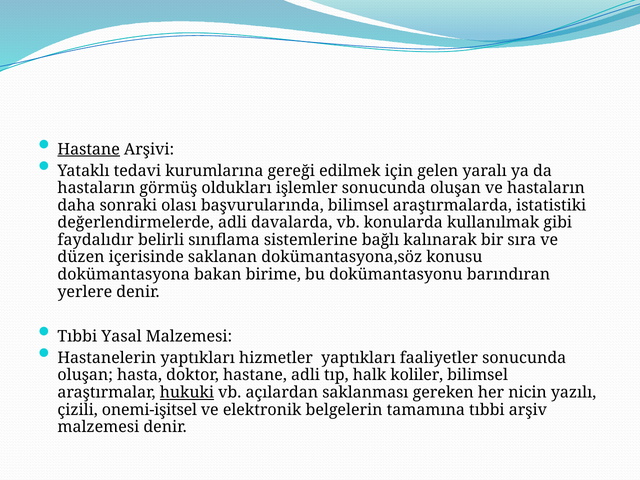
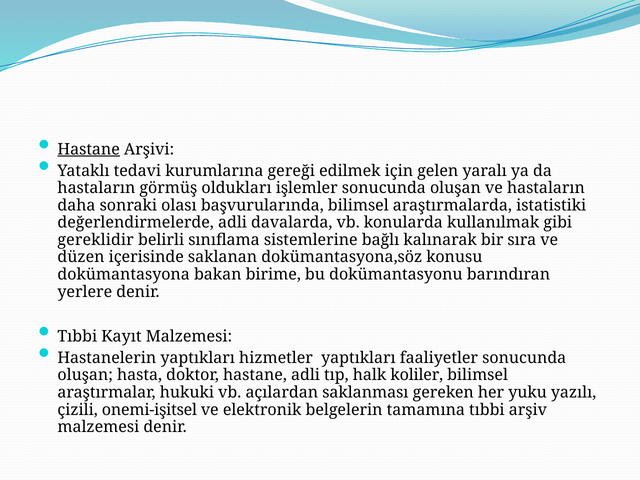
faydalıdır: faydalıdır -> gereklidir (96, 240)
Yasal: Yasal -> Kayıt (121, 336)
hukuki underline: present -> none (187, 392)
nicin: nicin -> yuku (528, 392)
